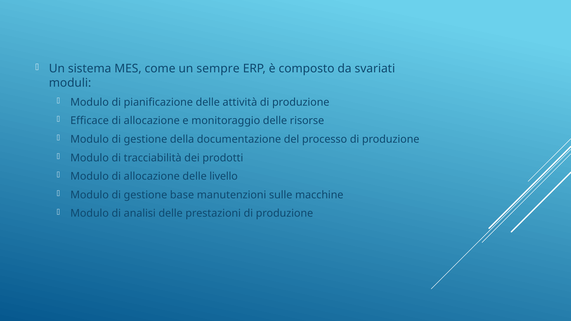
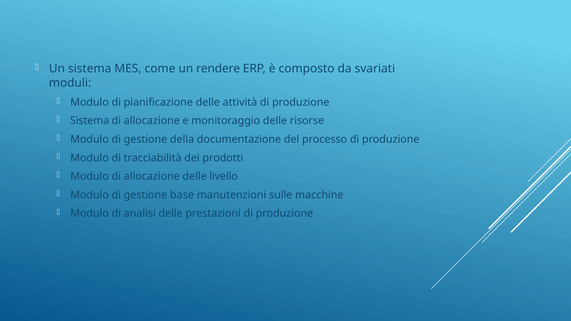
sempre: sempre -> rendere (218, 69)
Efficace: Efficace -> Sistema (90, 121)
